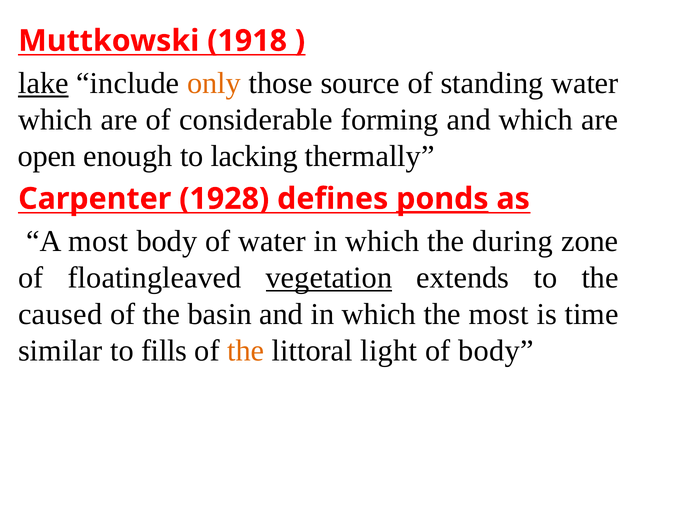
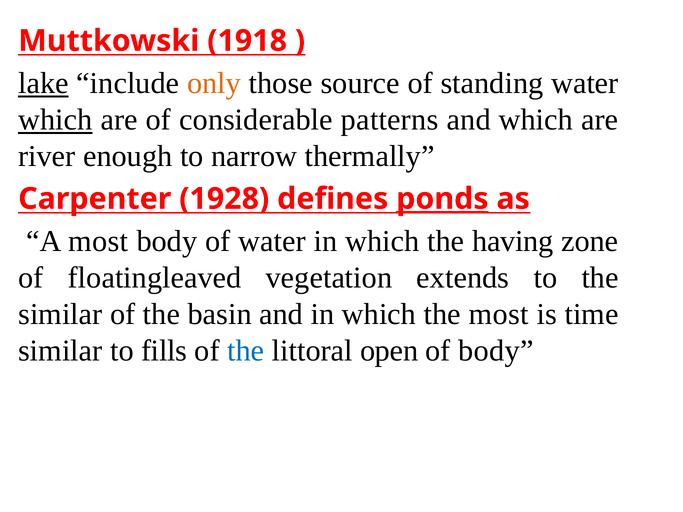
which underline: none -> present (55, 120)
forming: forming -> patterns (390, 120)
open: open -> river (47, 156)
lacking: lacking -> narrow (254, 156)
during: during -> having (513, 241)
vegetation underline: present -> none (329, 278)
caused: caused -> similar (60, 314)
the colour: orange -> blue (246, 351)
light: light -> open (389, 351)
